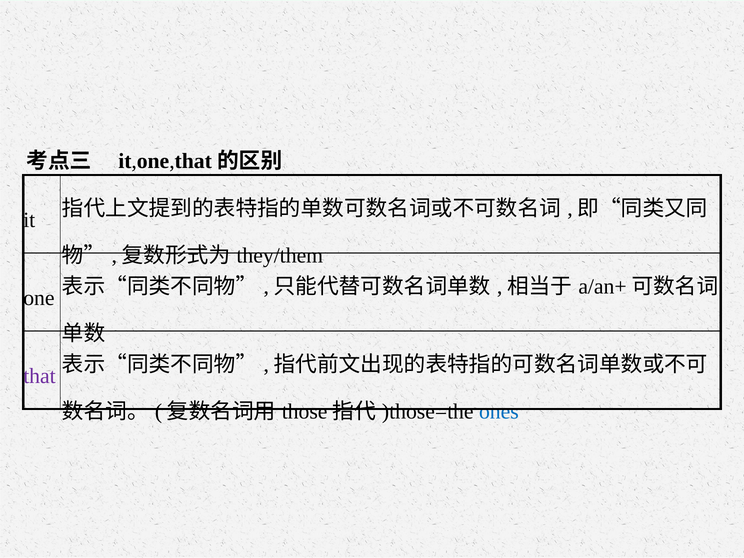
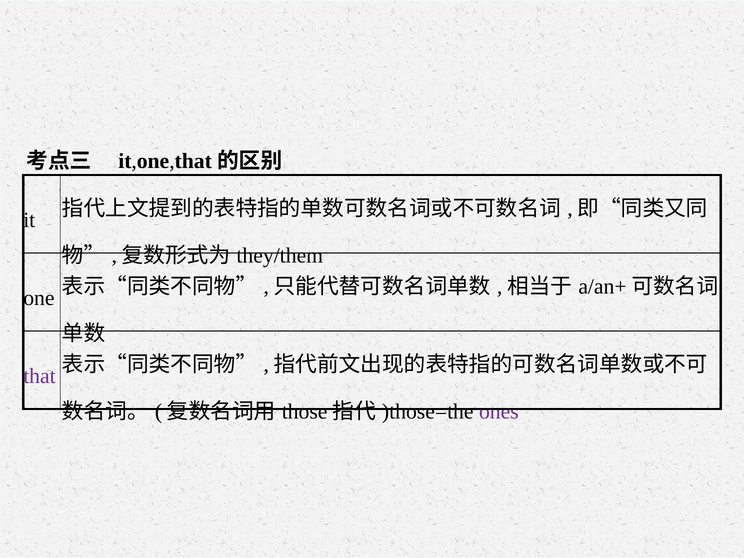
ones colour: blue -> purple (499, 412)
